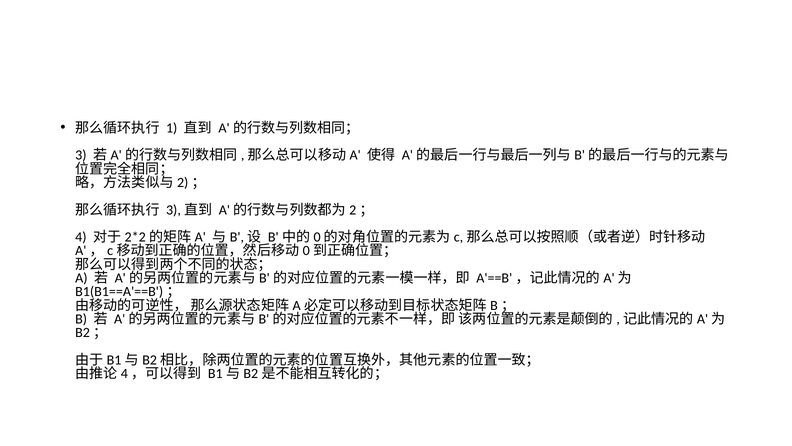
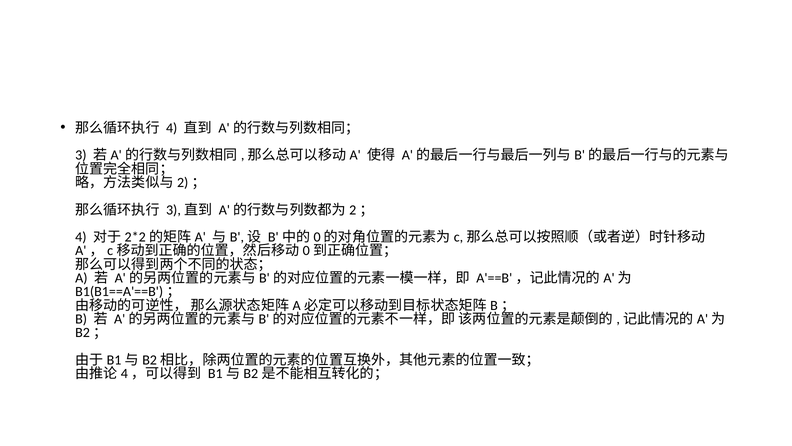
1: 1 -> 4 (172, 128)
